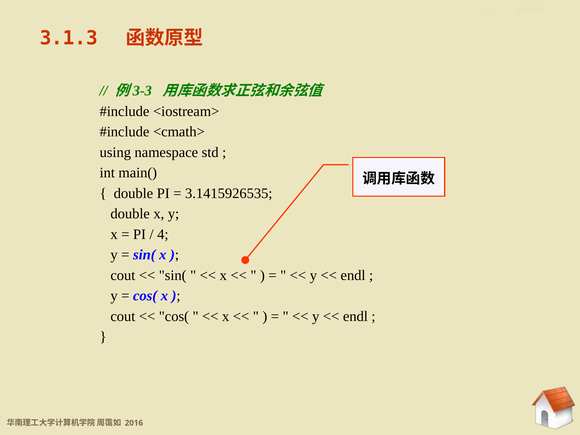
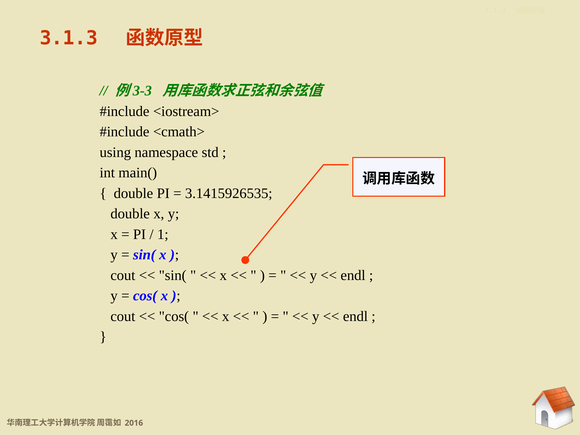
4: 4 -> 1 (163, 234)
